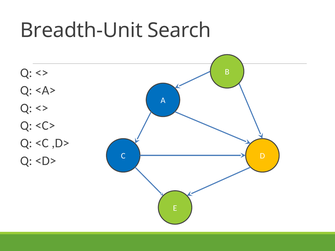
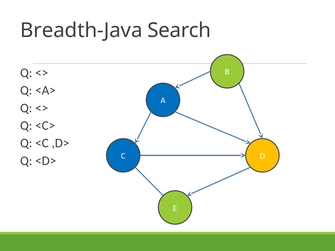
Breadth-Unit: Breadth-Unit -> Breadth-Java (81, 30)
